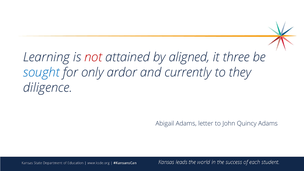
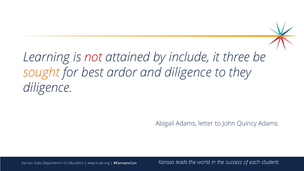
aligned: aligned -> include (189, 57)
sought colour: blue -> orange (41, 72)
only: only -> best (92, 72)
and currently: currently -> diligence (188, 72)
